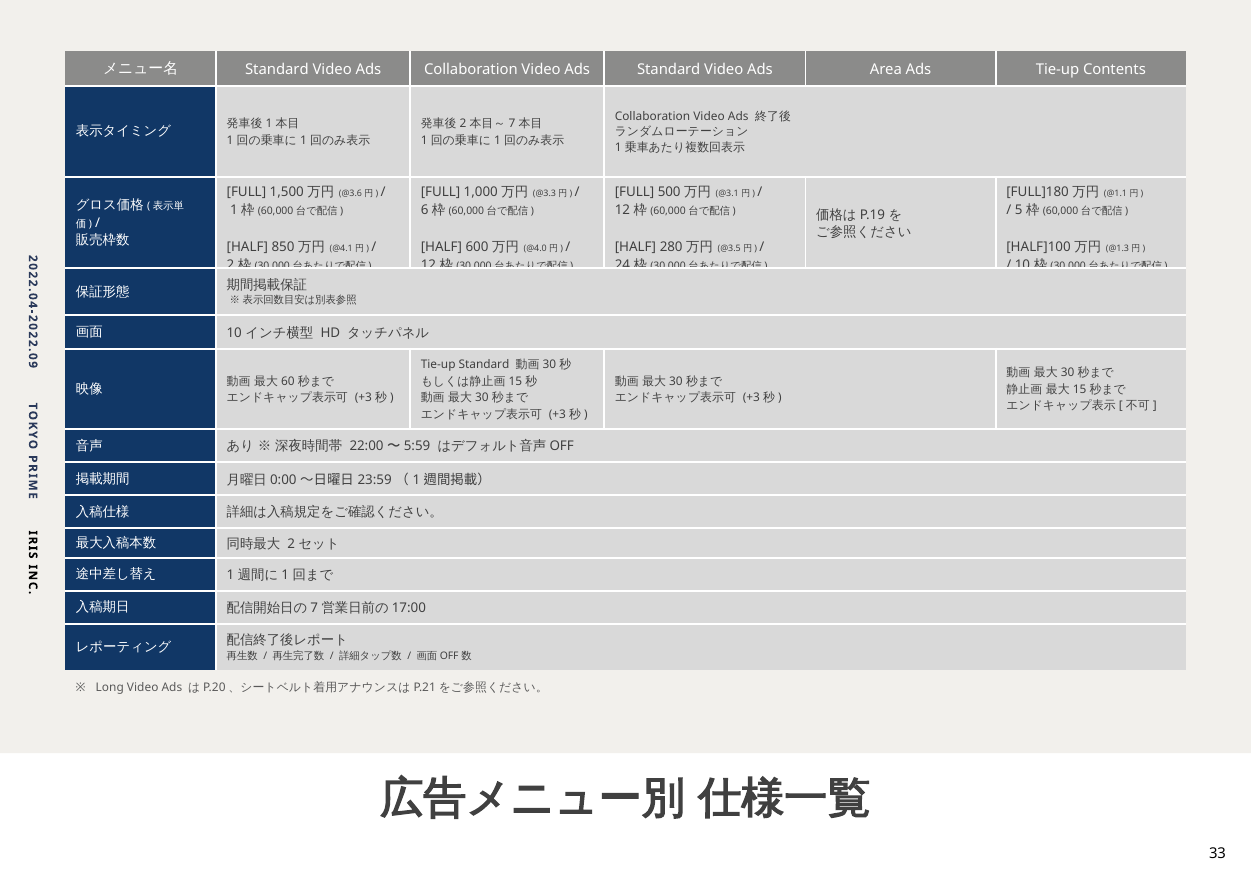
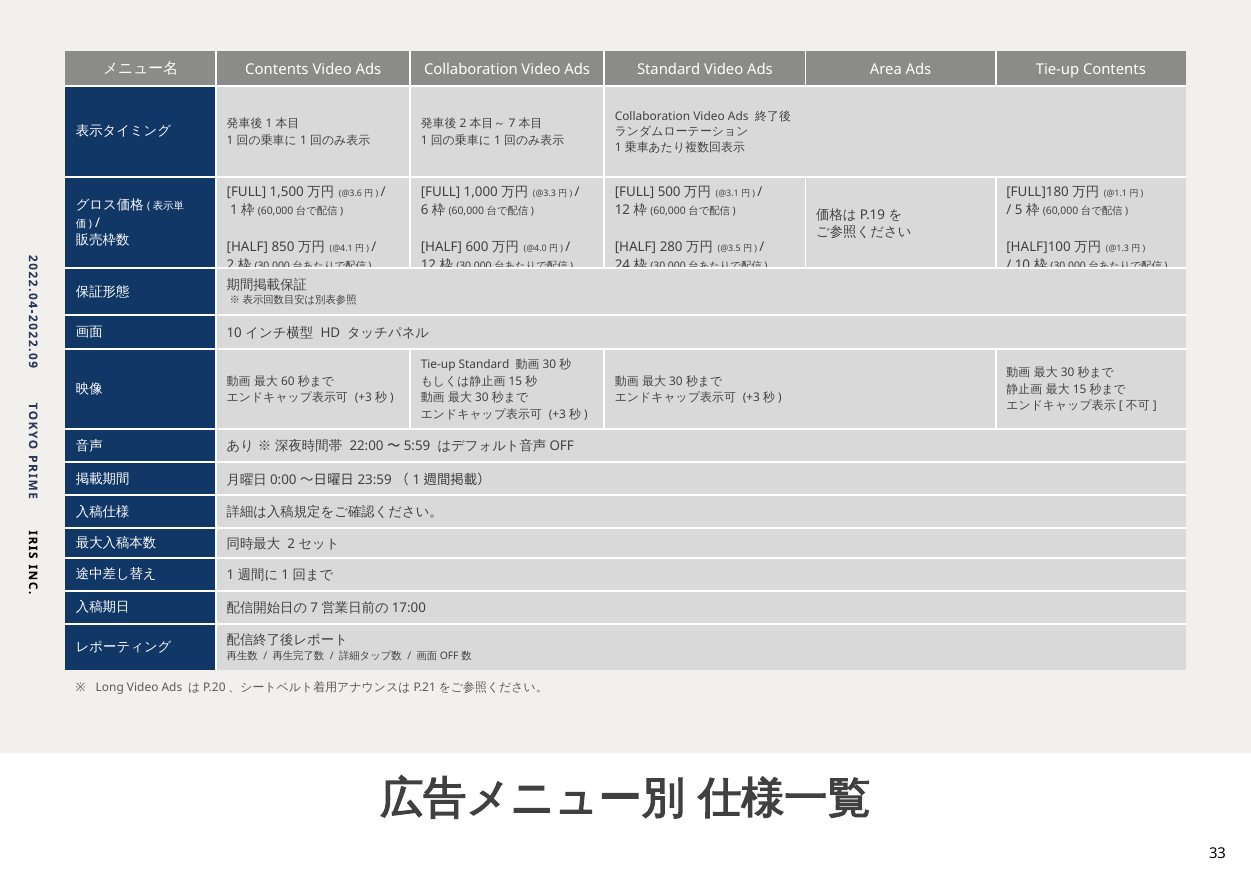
Standard: Standard -> Contents (277, 69)
